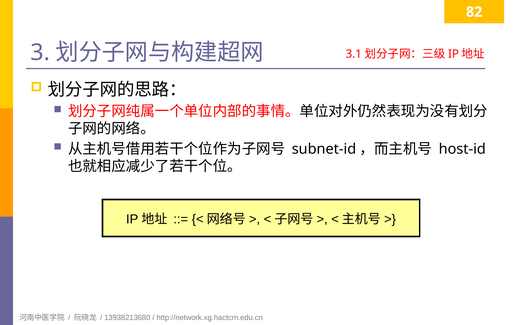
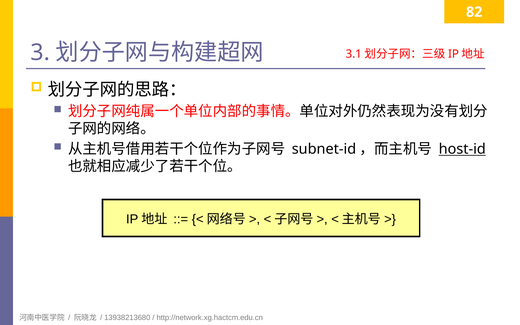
host-id underline: none -> present (462, 149)
